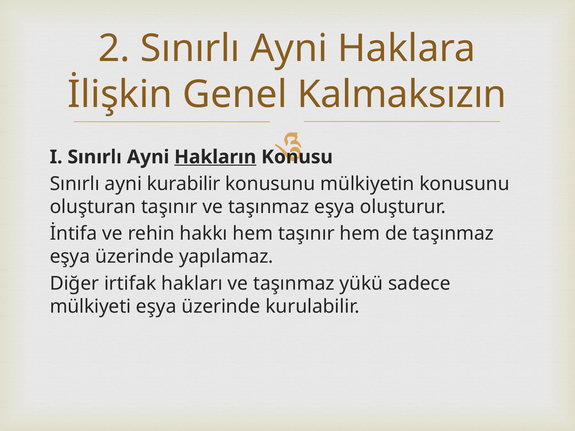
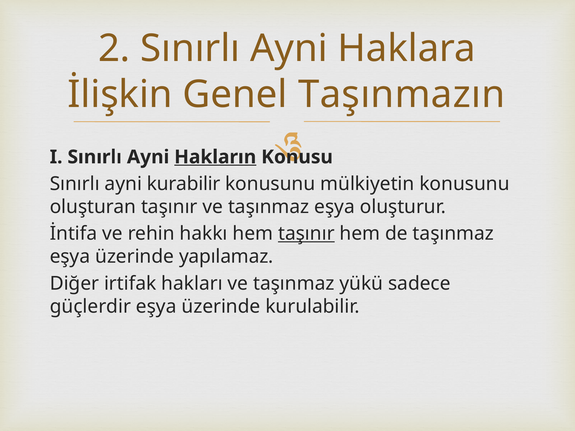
Kalmaksızın: Kalmaksızın -> Taşınmazın (402, 95)
taşınır underline: none -> present (306, 234)
mülkiyeti: mülkiyeti -> güçlerdir (90, 307)
